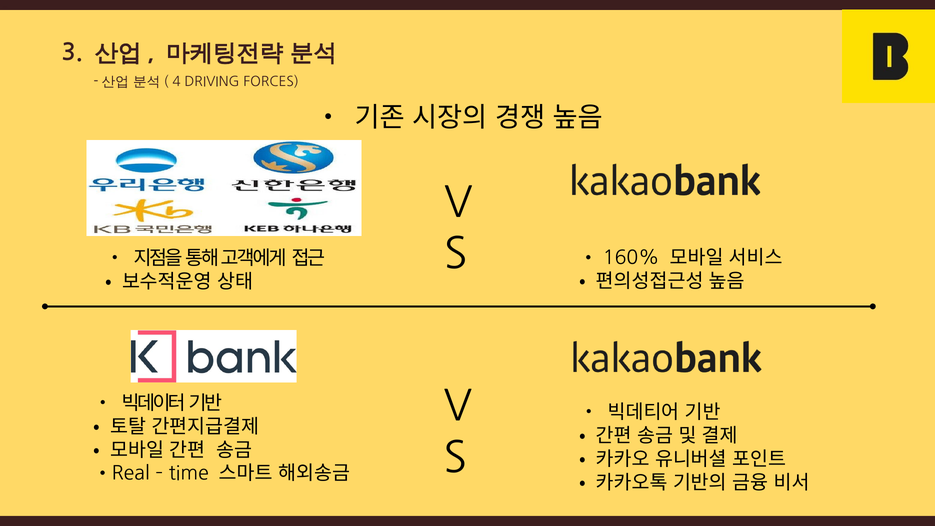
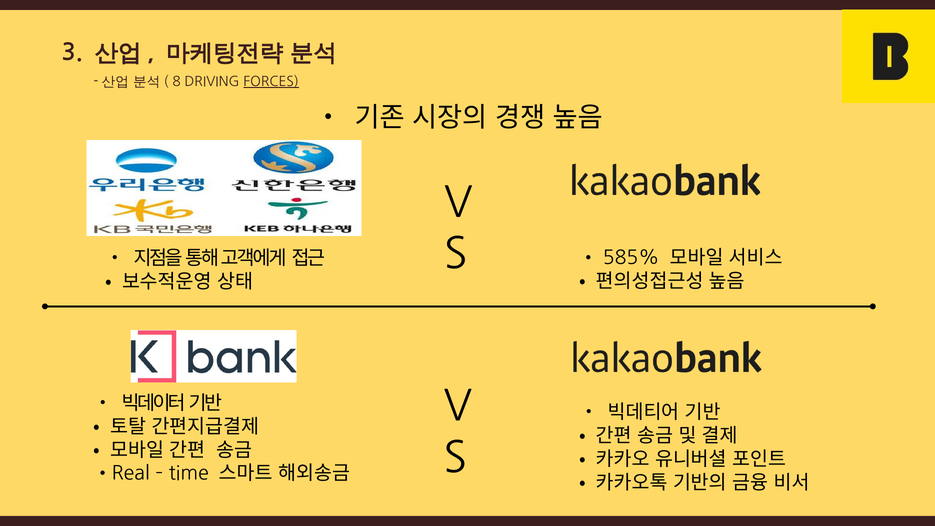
4: 4 -> 8 (177, 82)
FORCES underline: none -> present (271, 82)
160%: 160% -> 585% (631, 258)
